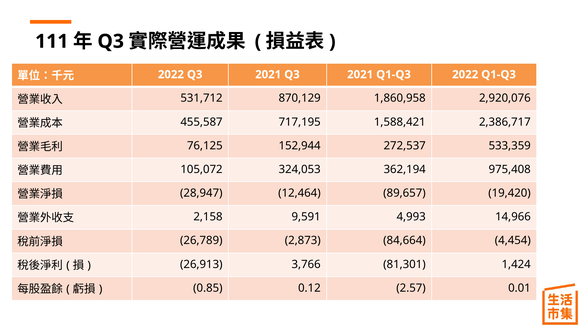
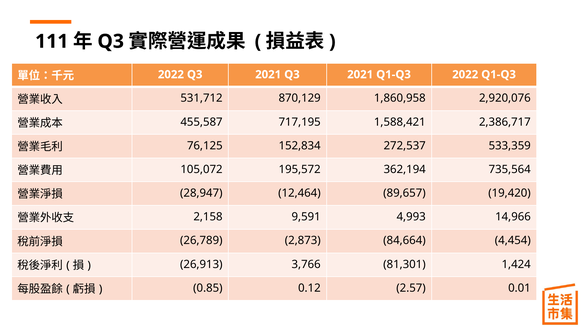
152,944: 152,944 -> 152,834 (300, 146)
324,053: 324,053 -> 195,572 (300, 169)
975,408: 975,408 -> 735,564 (510, 169)
